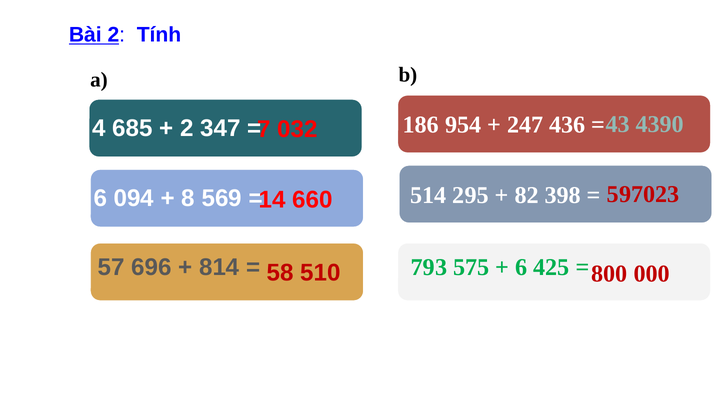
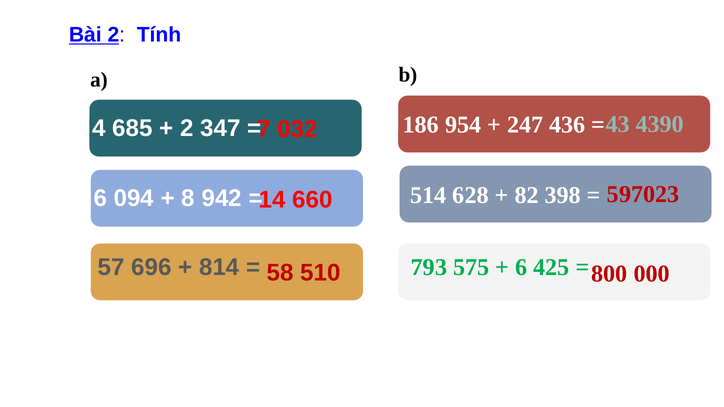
569: 569 -> 942 (222, 198)
295: 295 -> 628 (471, 195)
